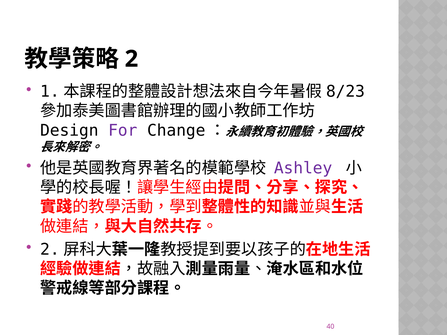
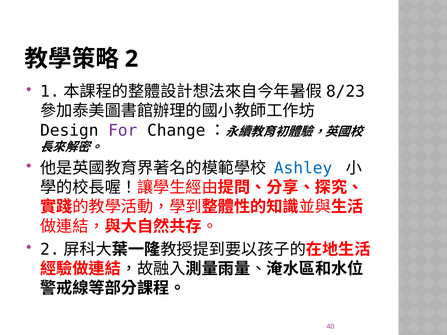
Ashley colour: purple -> blue (303, 168)
